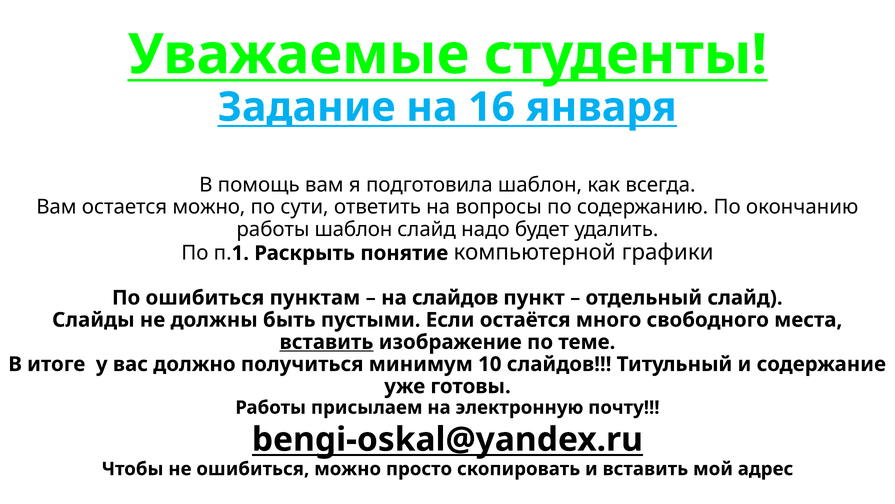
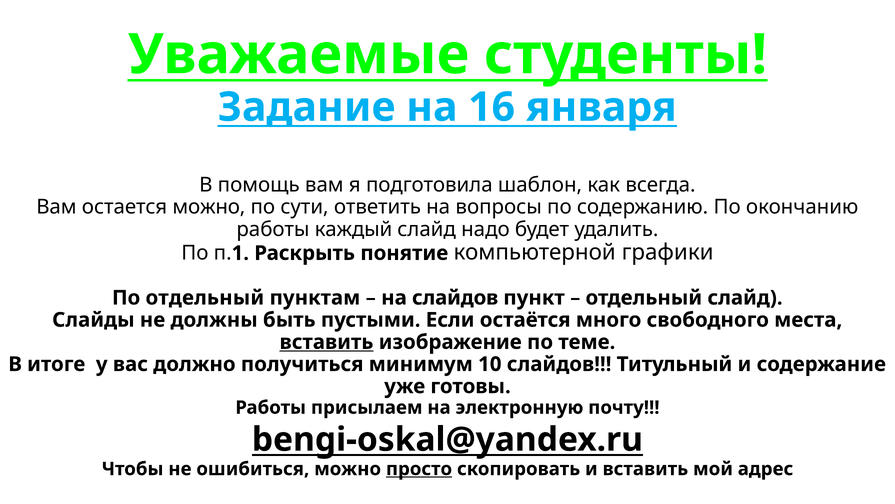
работы шаблон: шаблон -> каждый (353, 229)
По ошибиться: ошибиться -> отдельный (205, 297)
просто underline: none -> present (419, 468)
